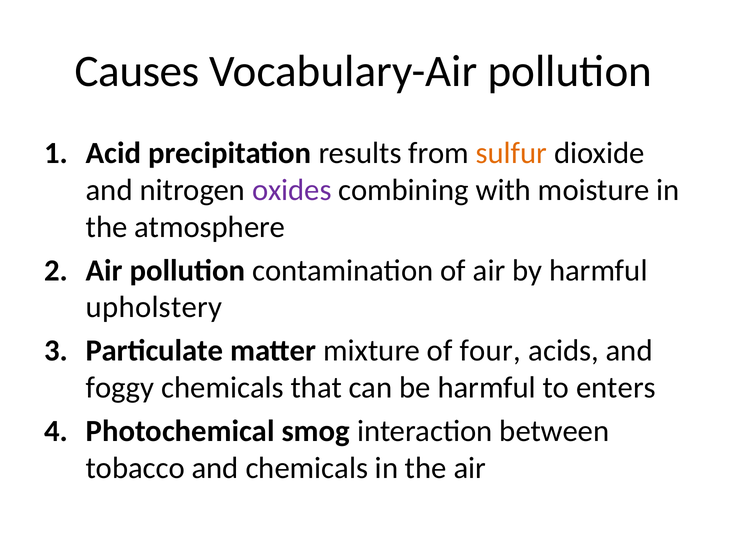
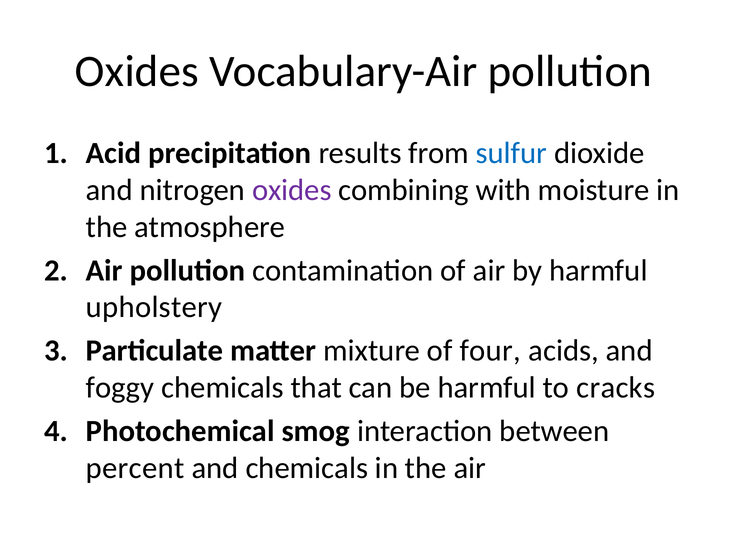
Causes: Causes -> Oxides (137, 71)
sulfur colour: orange -> blue (511, 153)
enters: enters -> cracks (616, 388)
tobacco: tobacco -> percent (135, 468)
